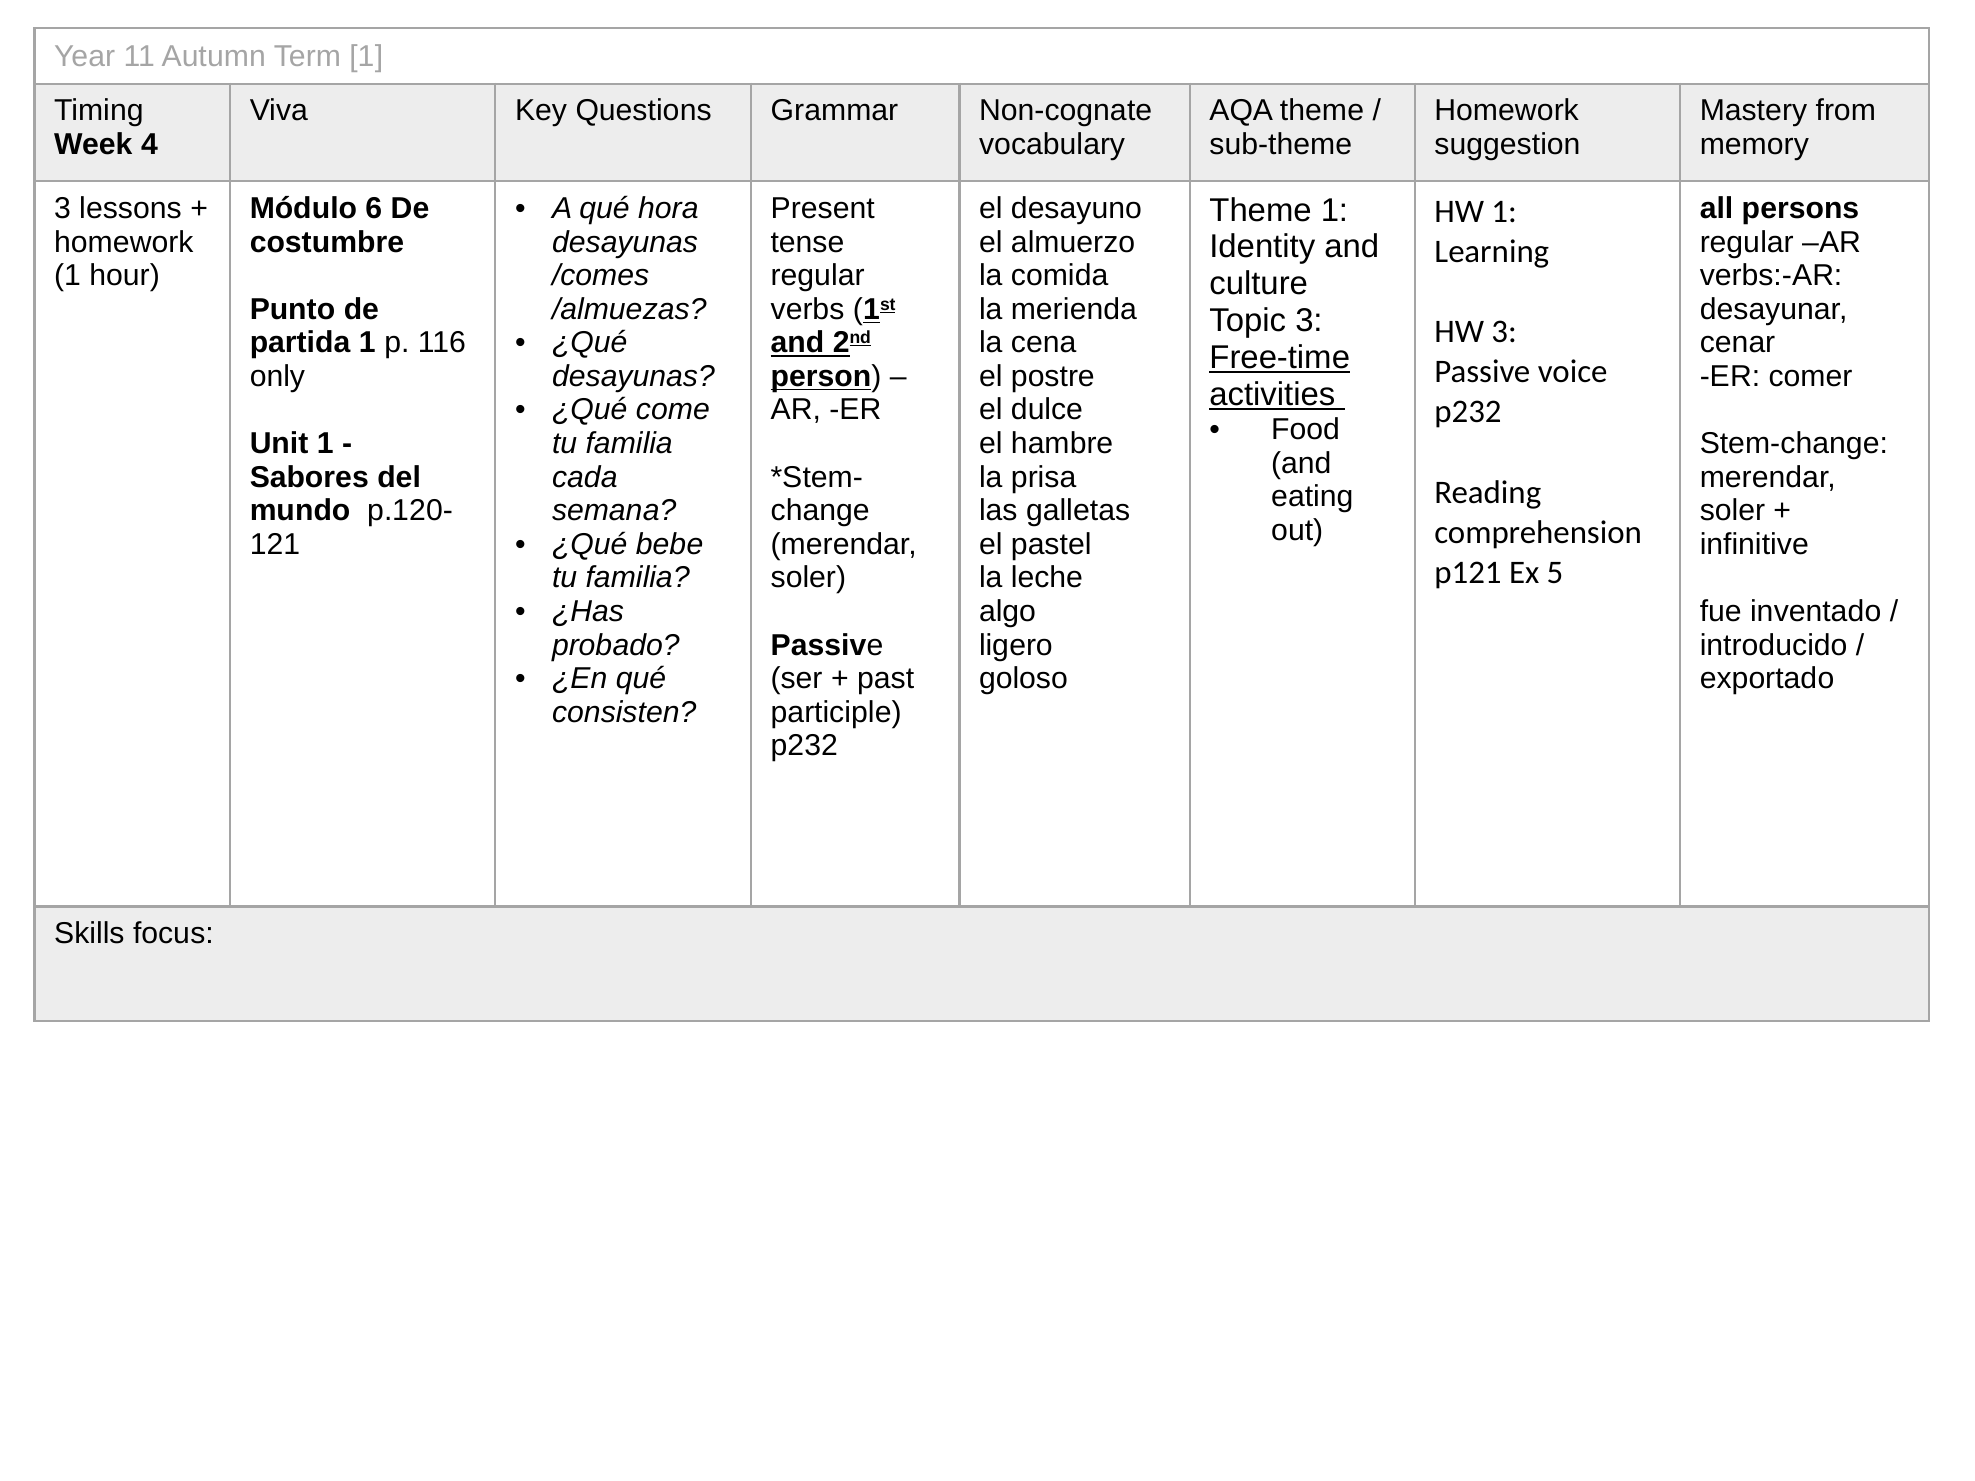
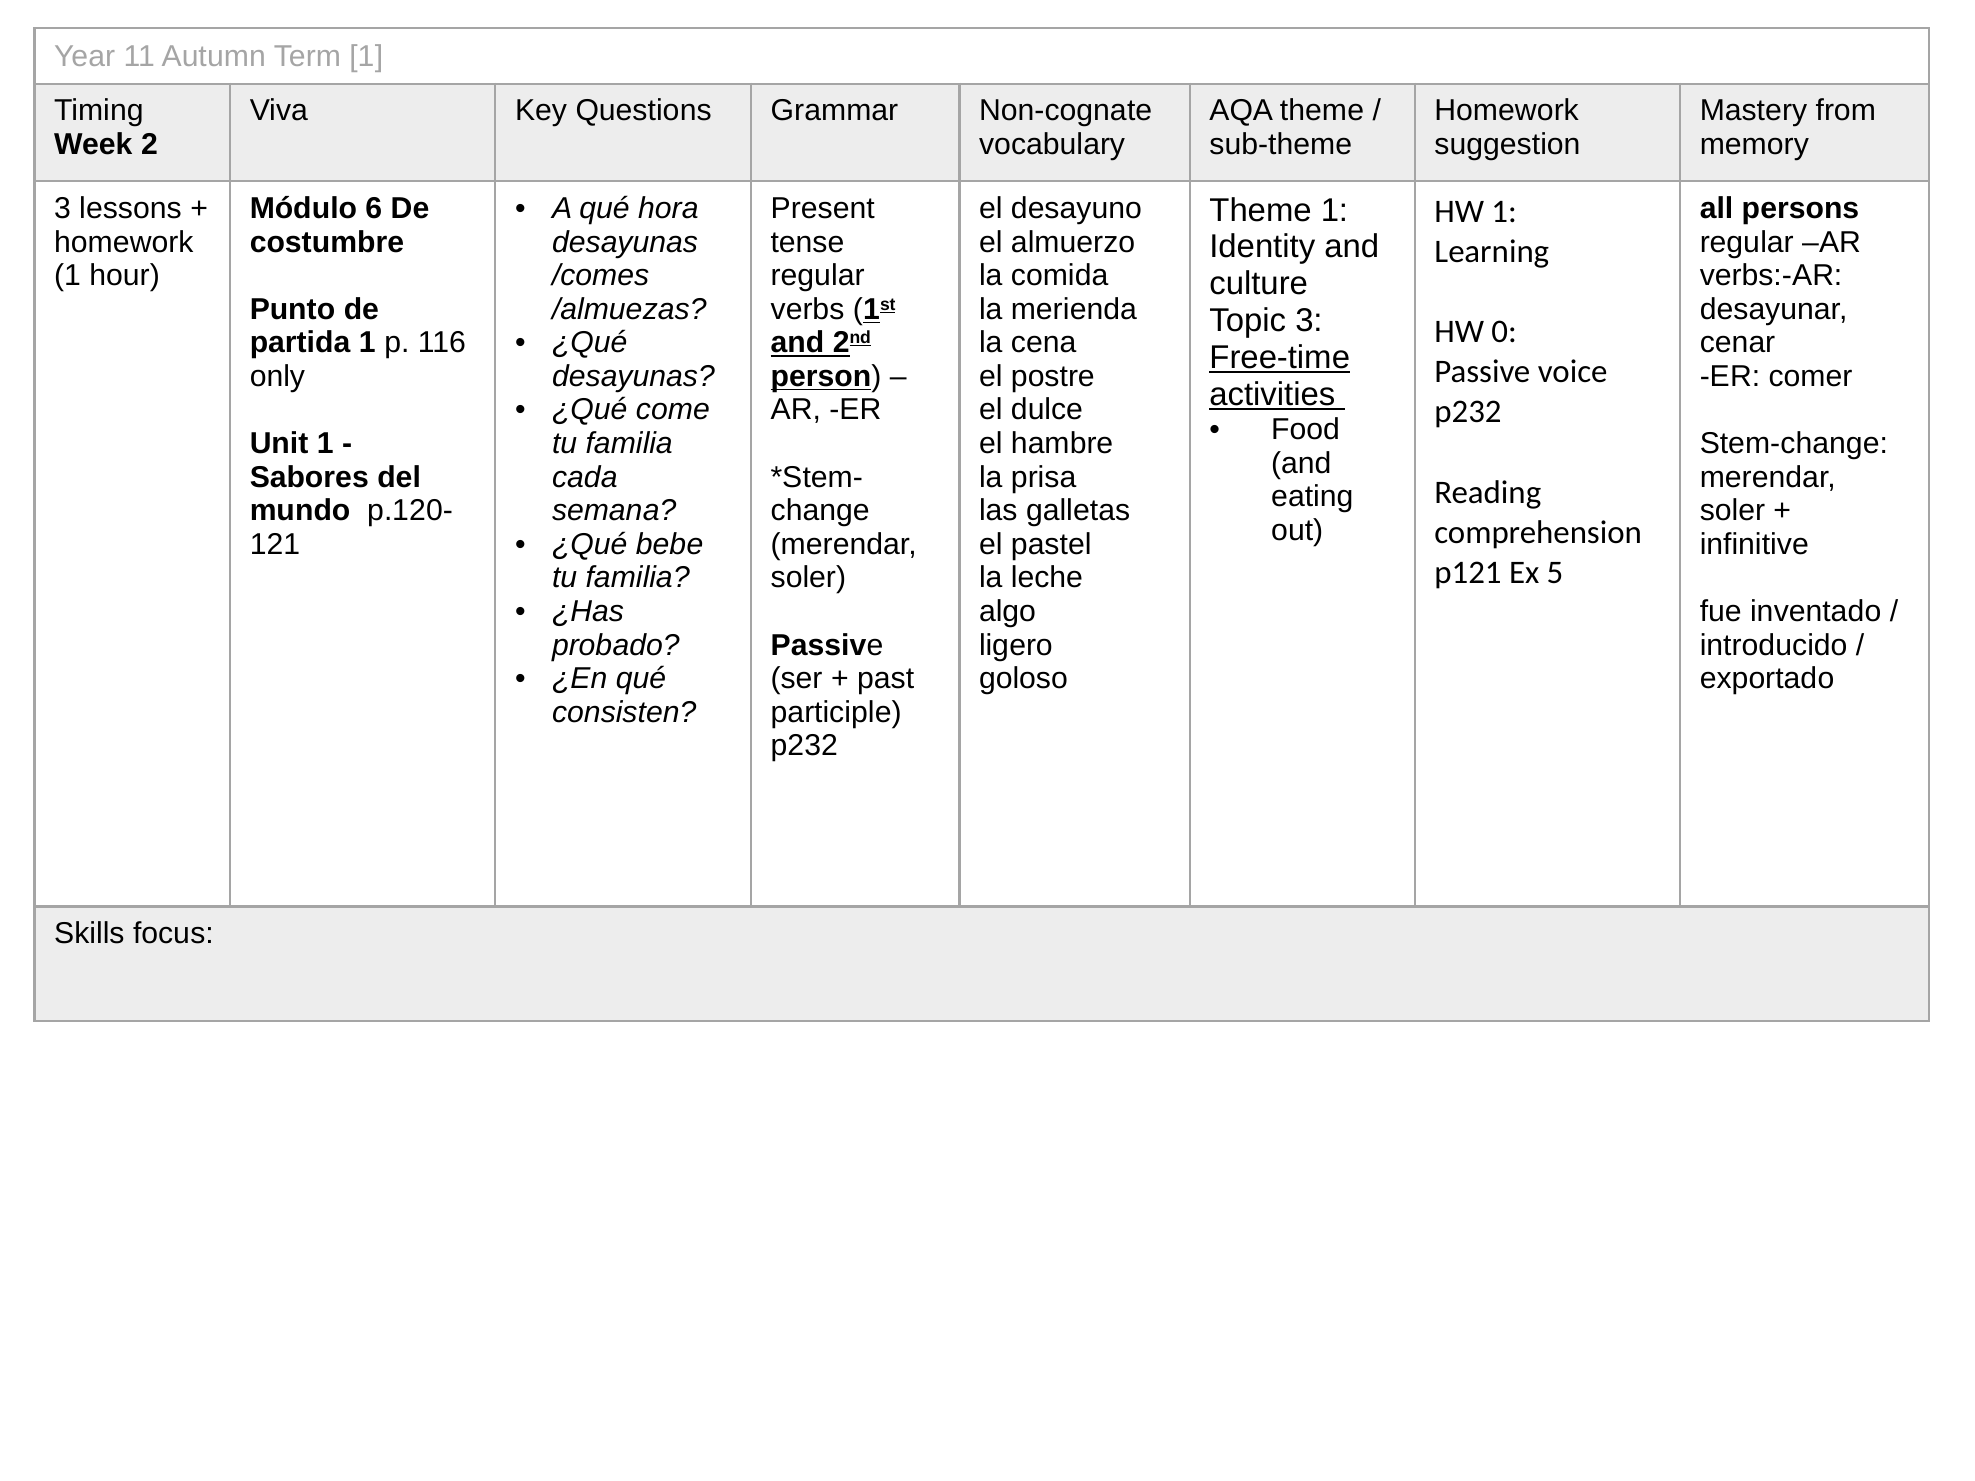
4: 4 -> 2 (149, 145)
HW 3: 3 -> 0 (1504, 332)
